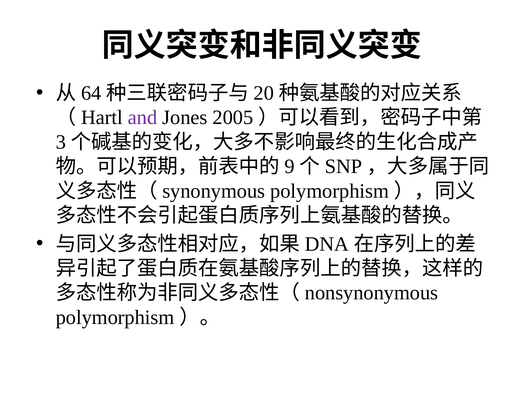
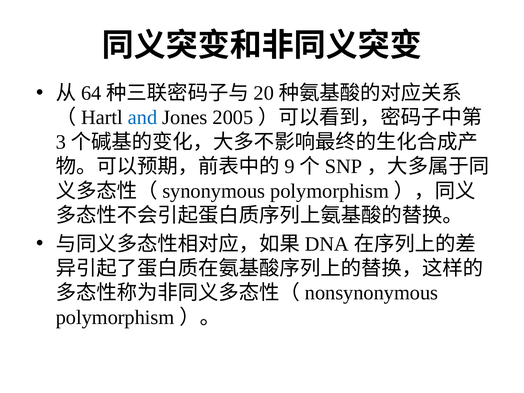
and colour: purple -> blue (143, 118)
